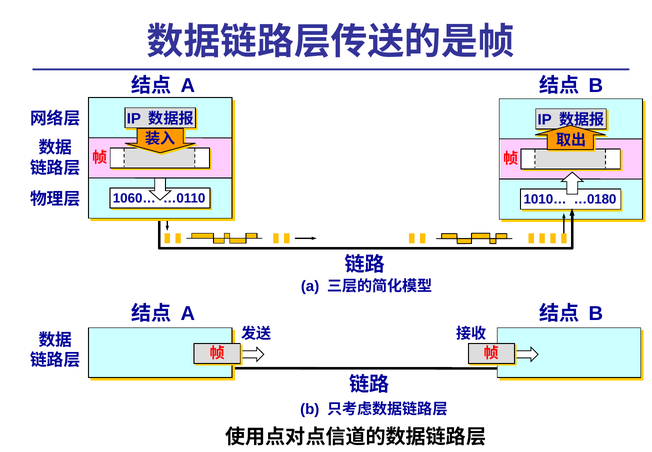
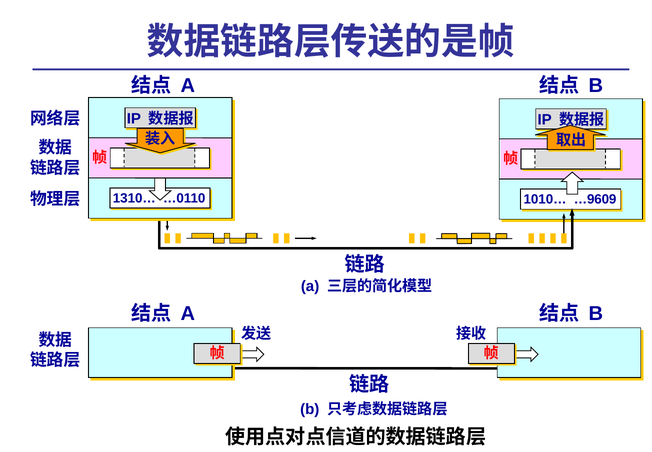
1060…: 1060… -> 1310… (134, 198)
…0180: …0180 -> …9609 (595, 199)
